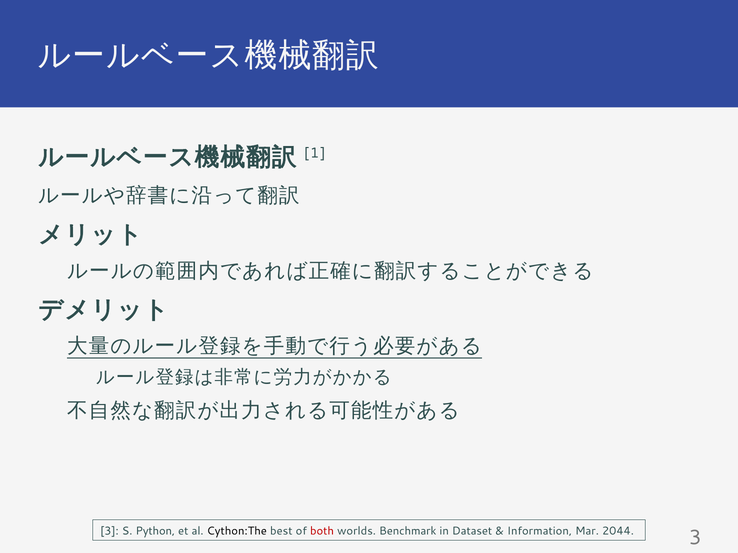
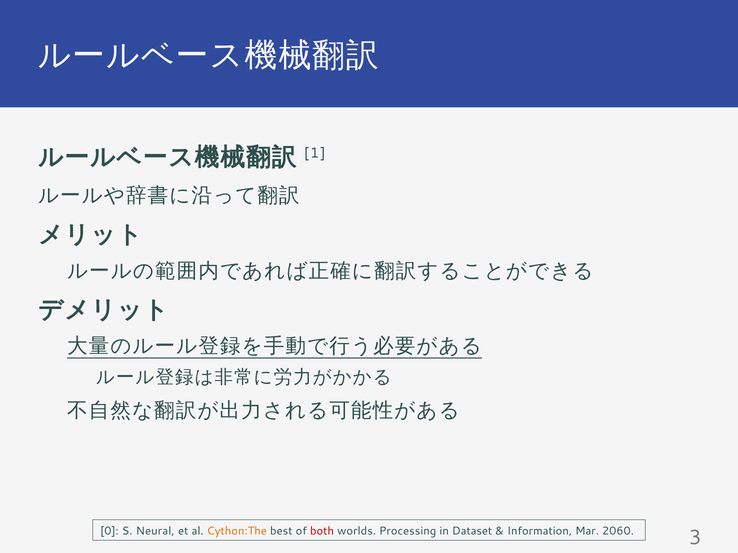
3: 3 -> 0 (109, 531)
Python: Python -> Neural (155, 531)
Cython:The colour: black -> orange (237, 531)
Benchmark: Benchmark -> Processing (408, 531)
2044: 2044 -> 2060 (618, 531)
